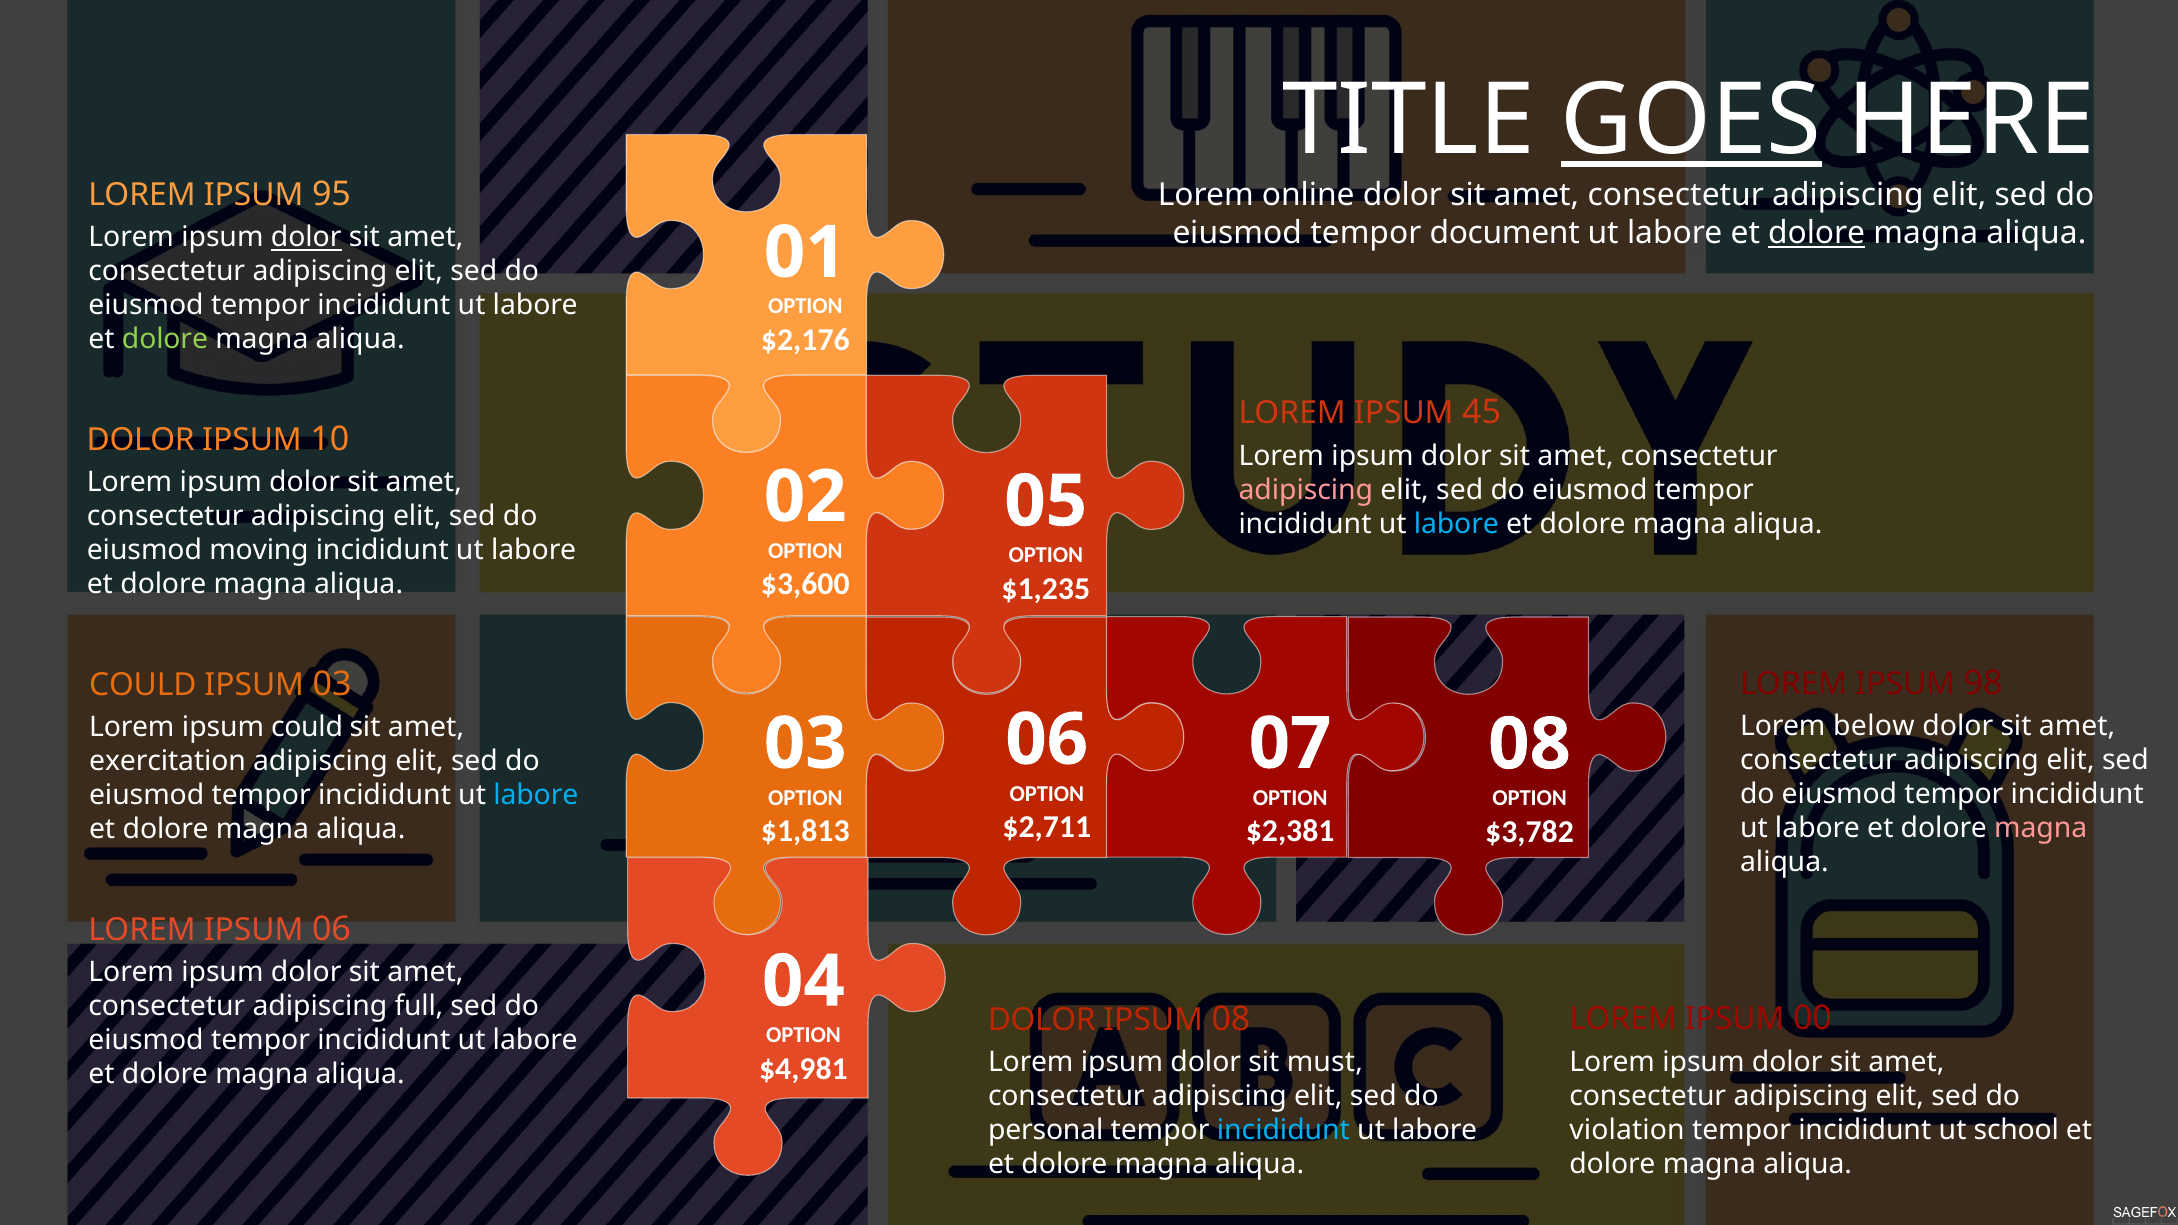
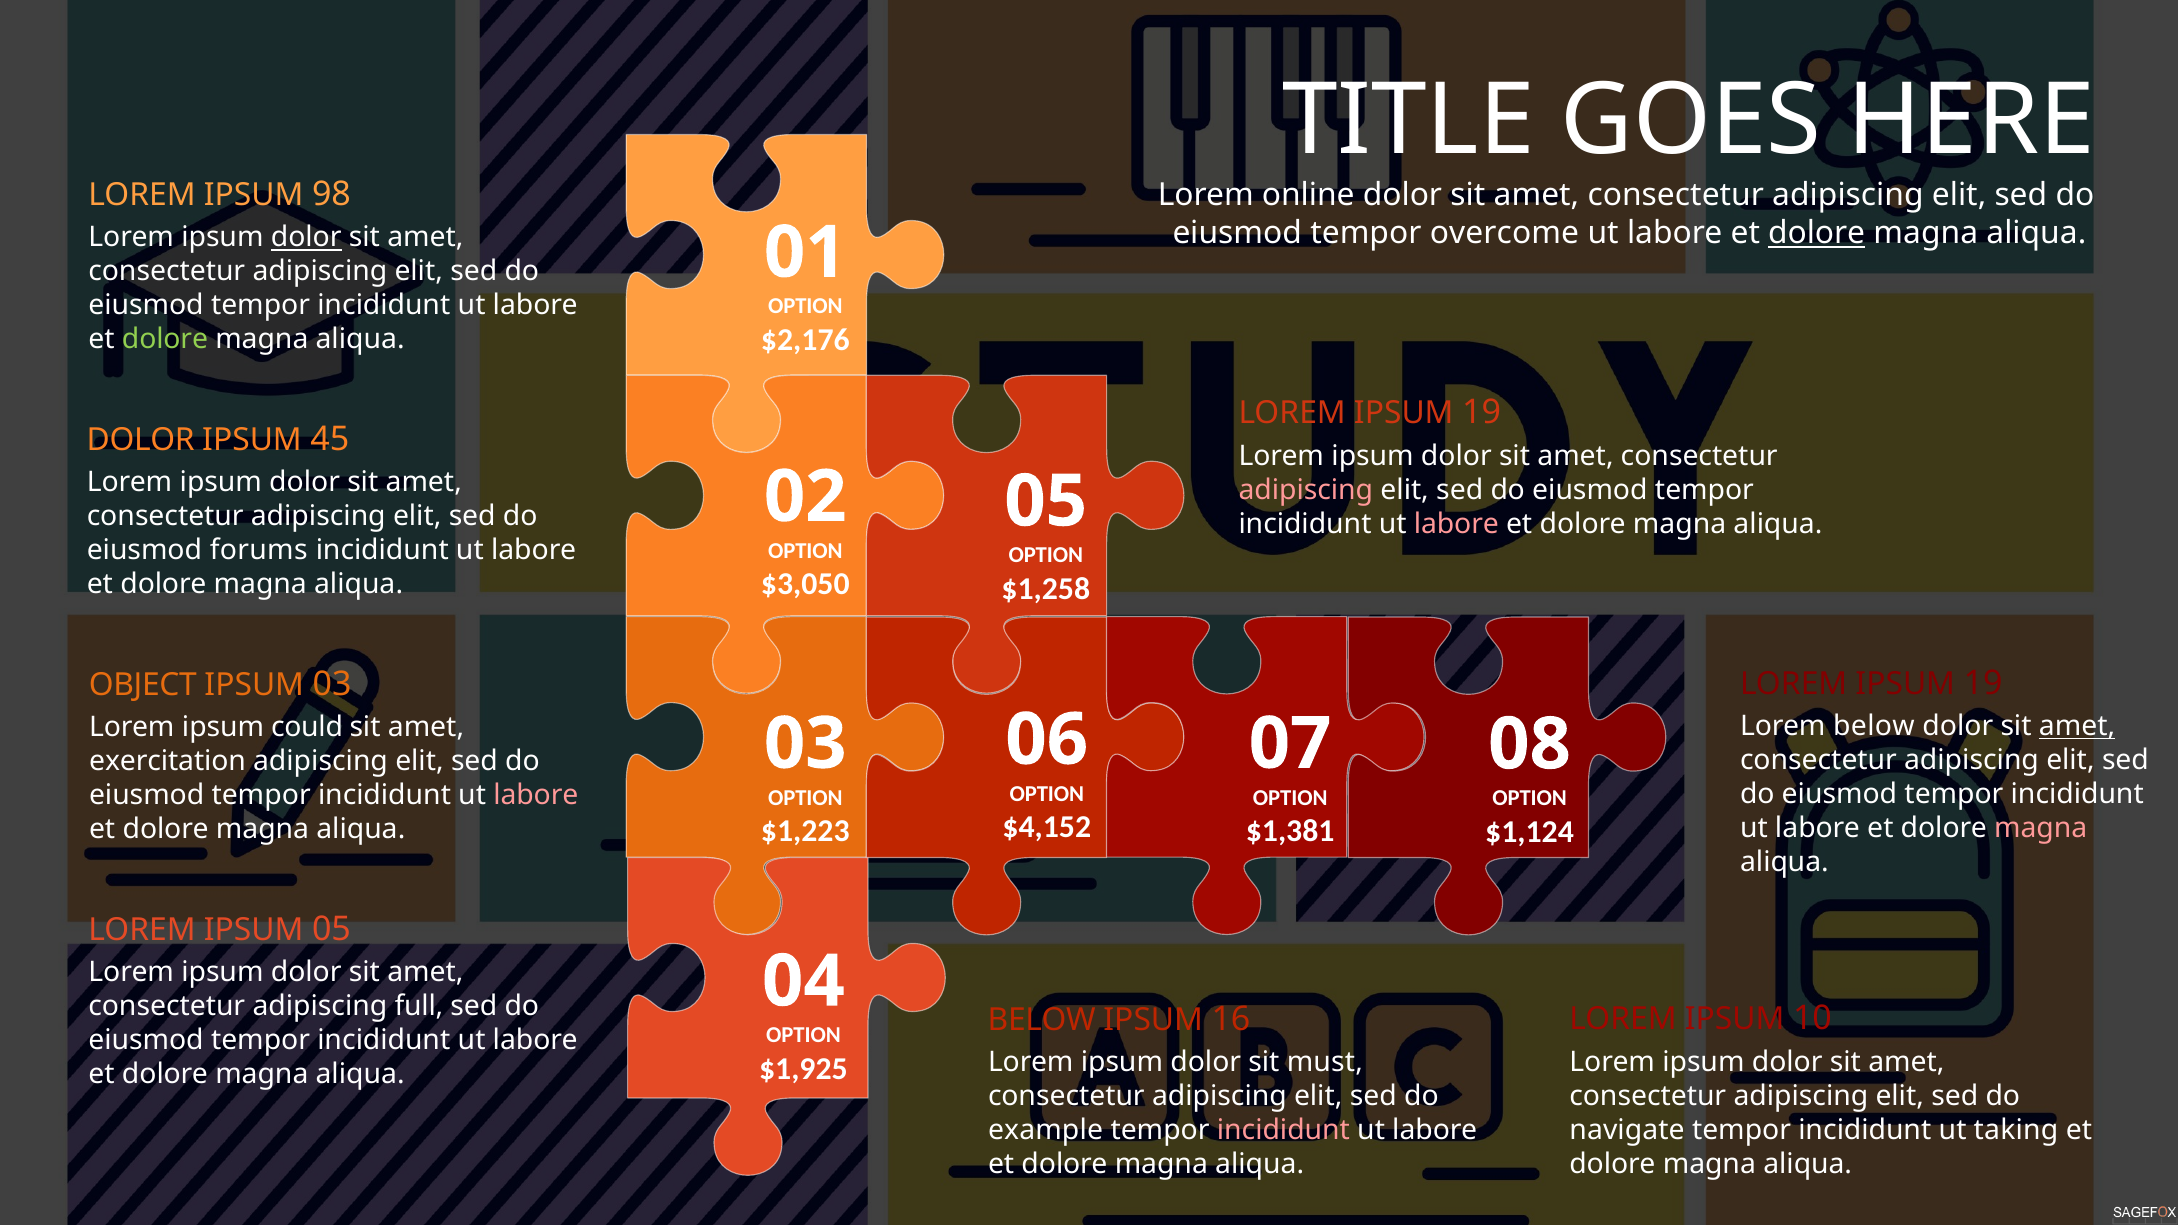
GOES underline: present -> none (1691, 121)
95: 95 -> 98 (331, 194)
document: document -> overcome (1504, 233)
45: 45 -> 19 (1482, 413)
10: 10 -> 45 (330, 439)
labore colour: light blue -> pink (1456, 524)
moving: moving -> forums (259, 551)
$3,600: $3,600 -> $3,050 (805, 584)
$1,235: $1,235 -> $1,258 (1046, 589)
98: 98 -> 19 (1983, 683)
COULD: COULD -> OBJECT (143, 685)
amet underline: none -> present (2077, 726)
labore colour: light blue -> pink (536, 796)
$2,711: $2,711 -> $4,152 (1047, 827)
$1,813: $1,813 -> $1,223 (805, 831)
$2,381: $2,381 -> $1,381 (1290, 831)
$3,782: $3,782 -> $1,124 (1530, 832)
IPSUM 06: 06 -> 05 (331, 929)
00: 00 -> 10 (1812, 1018)
DOLOR: DOLOR -> BELOW (1042, 1020)
IPSUM 08: 08 -> 16 (1231, 1019)
$4,981: $4,981 -> $1,925 (803, 1069)
violation: violation -> navigate (1627, 1130)
school: school -> taking (2016, 1130)
personal: personal -> example (1046, 1130)
incididunt colour: light blue -> pink (1283, 1130)
